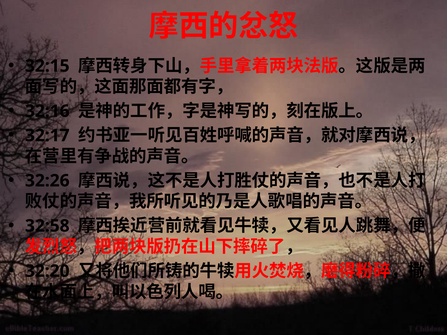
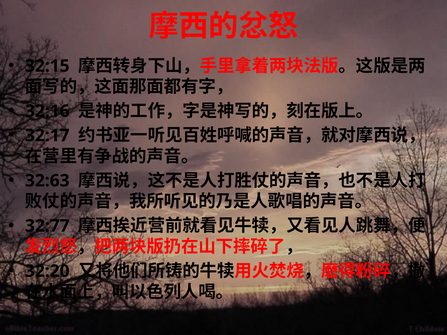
32:26: 32:26 -> 32:63 (47, 181)
32:58: 32:58 -> 32:77 (47, 226)
